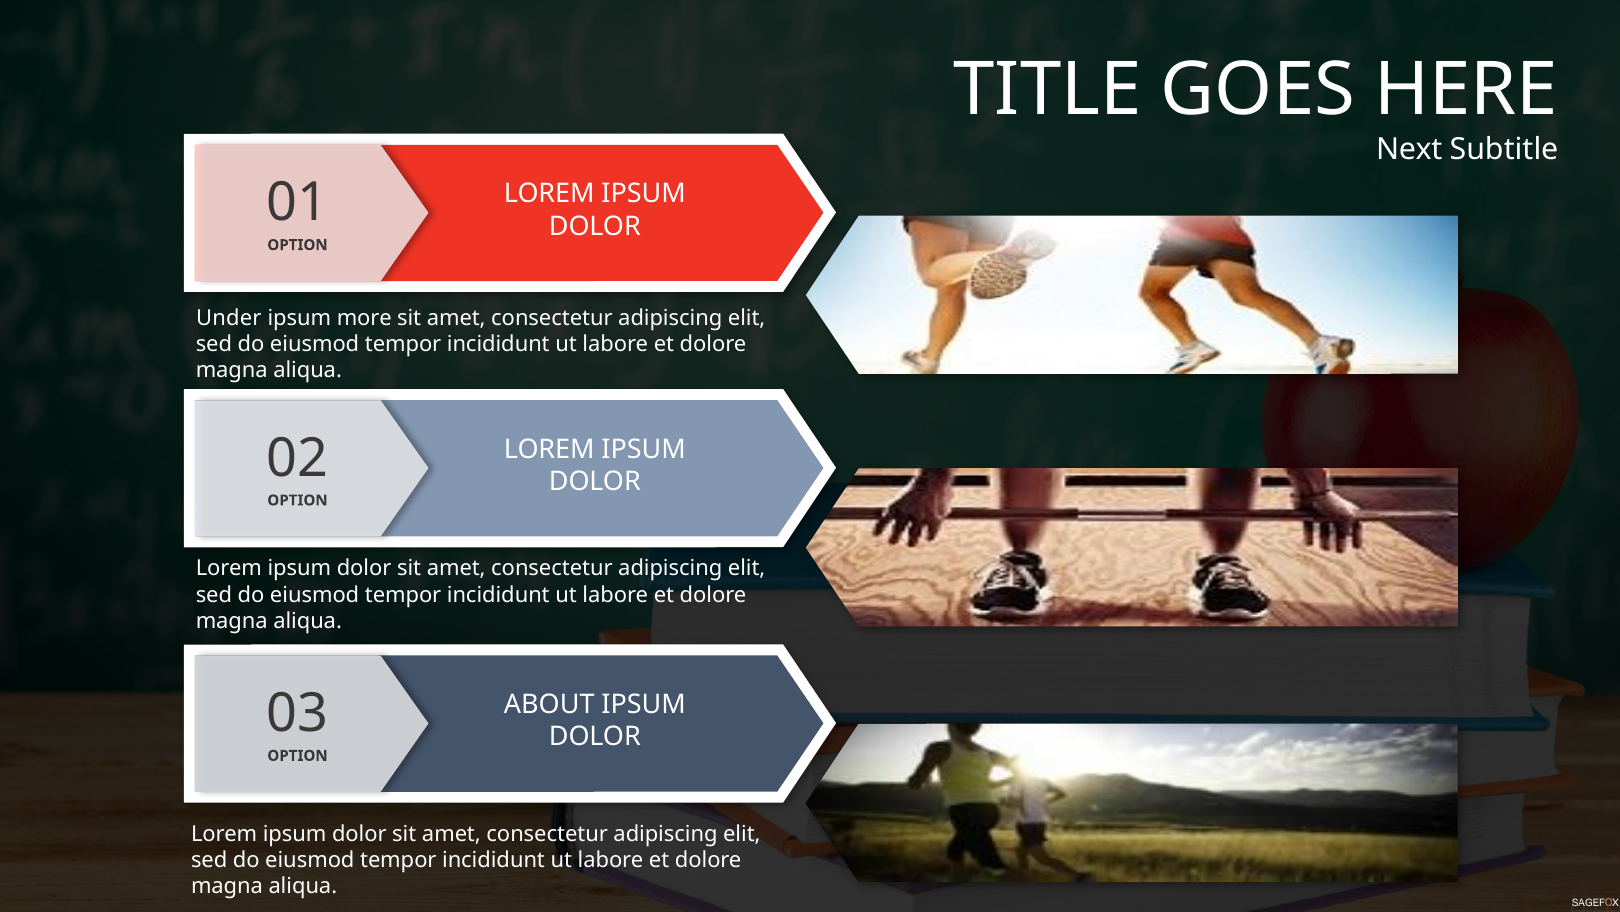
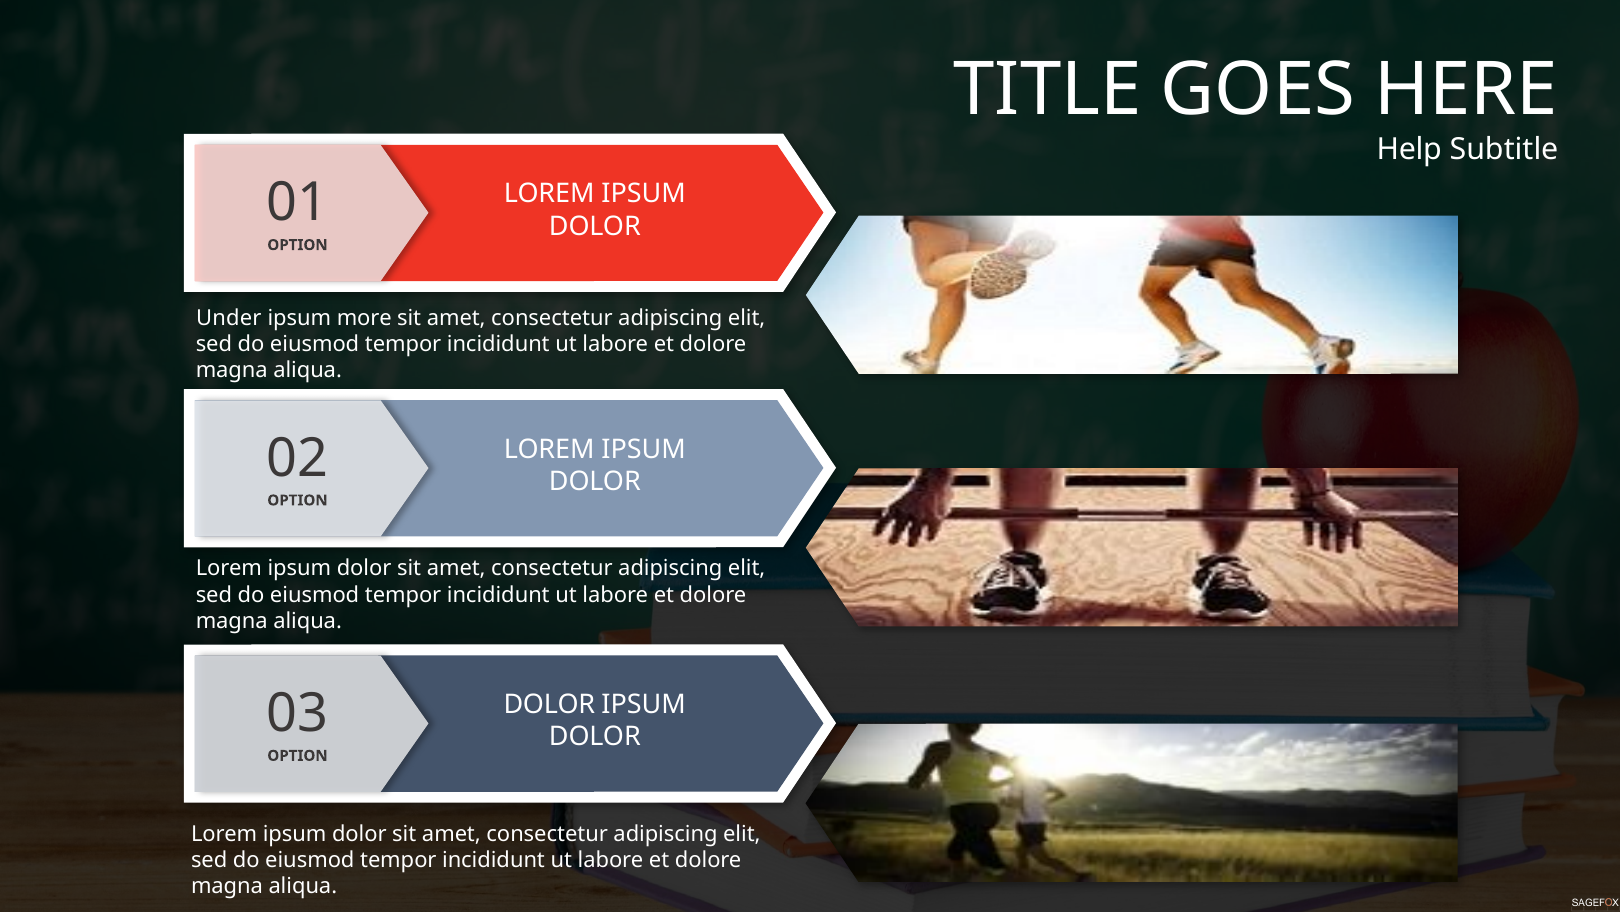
Next: Next -> Help (1409, 150)
ABOUT: ABOUT -> DOLOR (549, 704)
